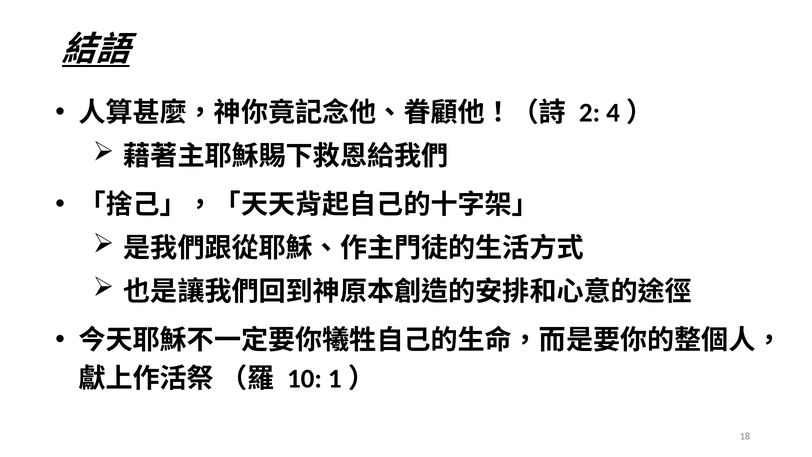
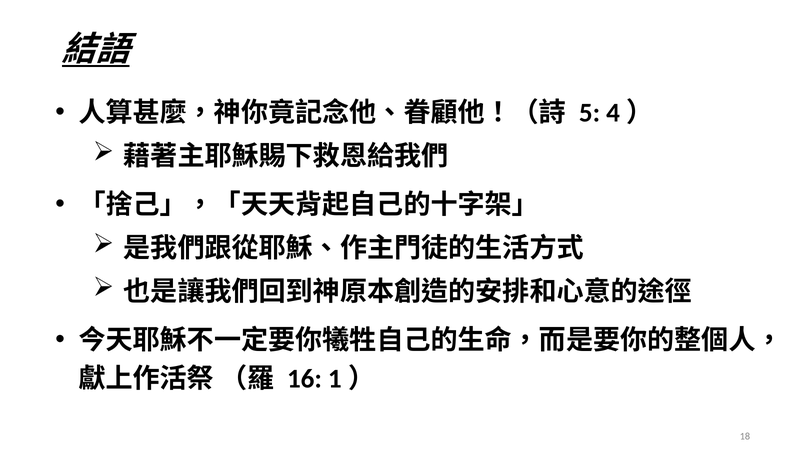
2: 2 -> 5 (590, 113)
10: 10 -> 16 (304, 378)
